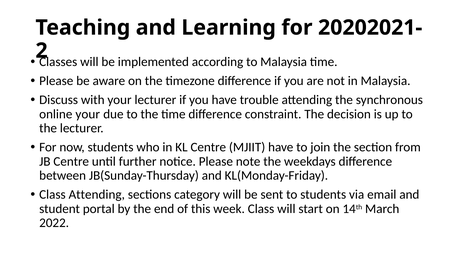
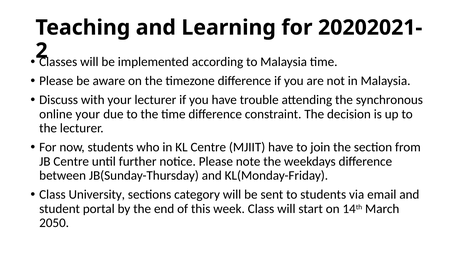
Class Attending: Attending -> University (97, 194)
2022: 2022 -> 2050 (54, 223)
